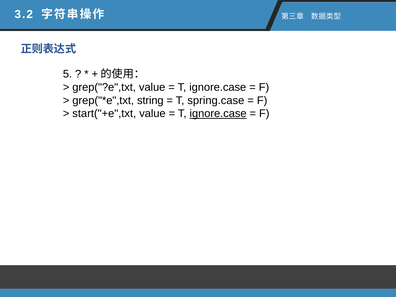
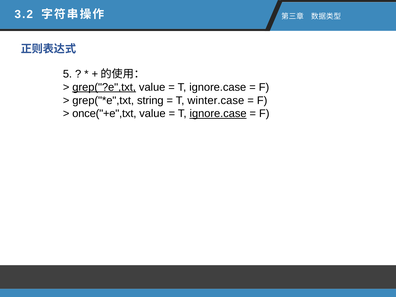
grep("?e",txt underline: none -> present (104, 87)
spring.case: spring.case -> winter.case (216, 100)
start("+e",txt: start("+e",txt -> once("+e",txt (104, 114)
